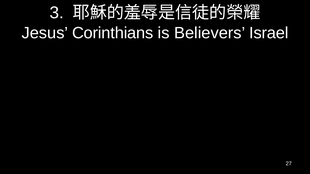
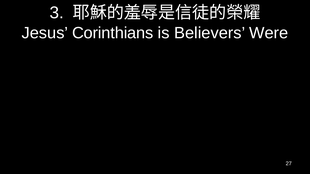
Israel: Israel -> Were (269, 33)
